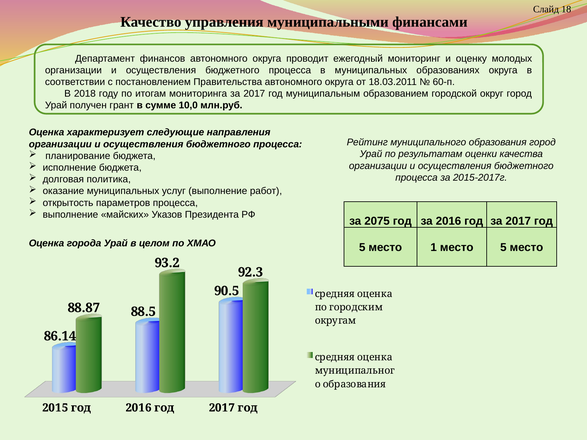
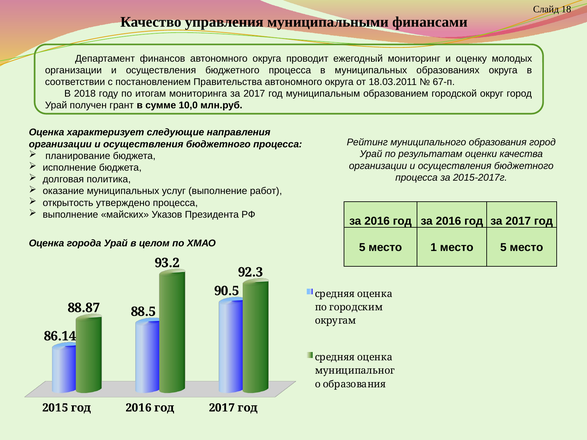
60-п: 60-п -> 67-п (444, 82)
параметров: параметров -> утверждено (123, 203)
2075: 2075 -> 2016 (377, 221)
